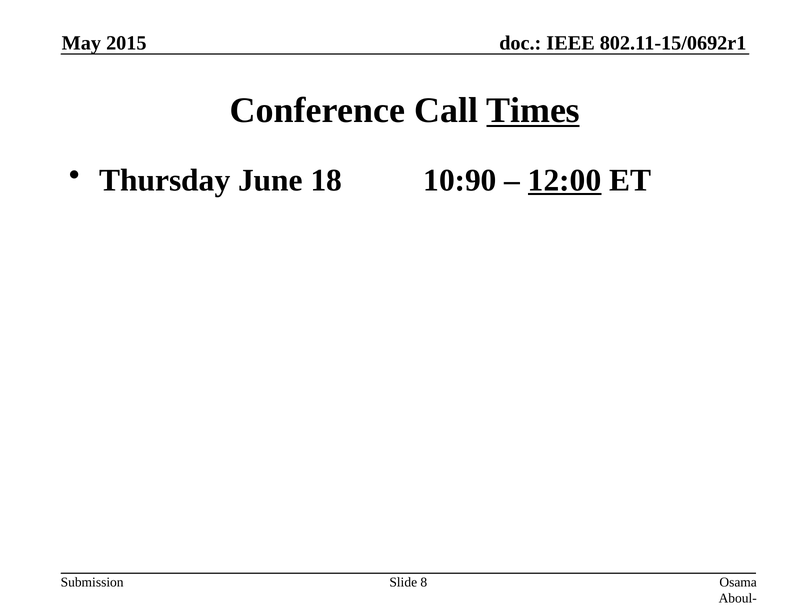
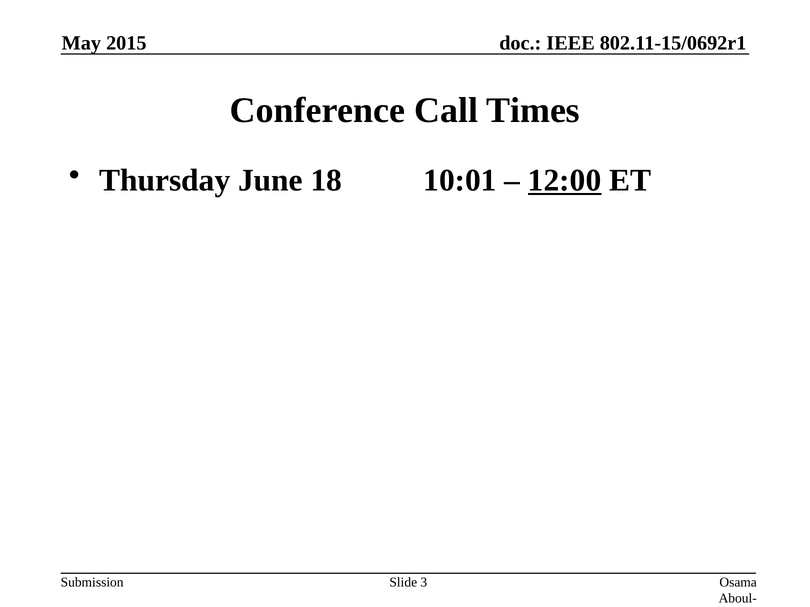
Times underline: present -> none (533, 110)
10:90: 10:90 -> 10:01 (460, 180)
8: 8 -> 3 (424, 583)
